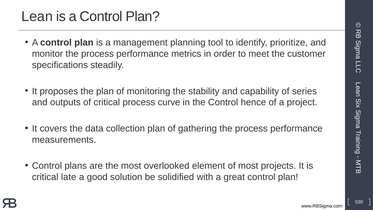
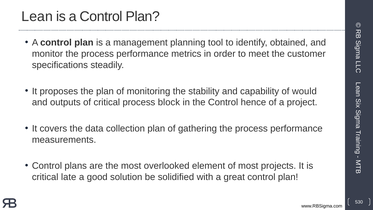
prioritize: prioritize -> obtained (289, 43)
series: series -> would (304, 91)
curve: curve -> block (169, 102)
